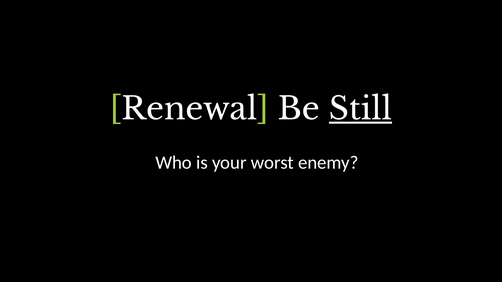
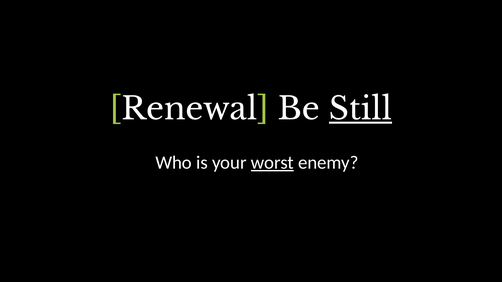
worst underline: none -> present (272, 163)
